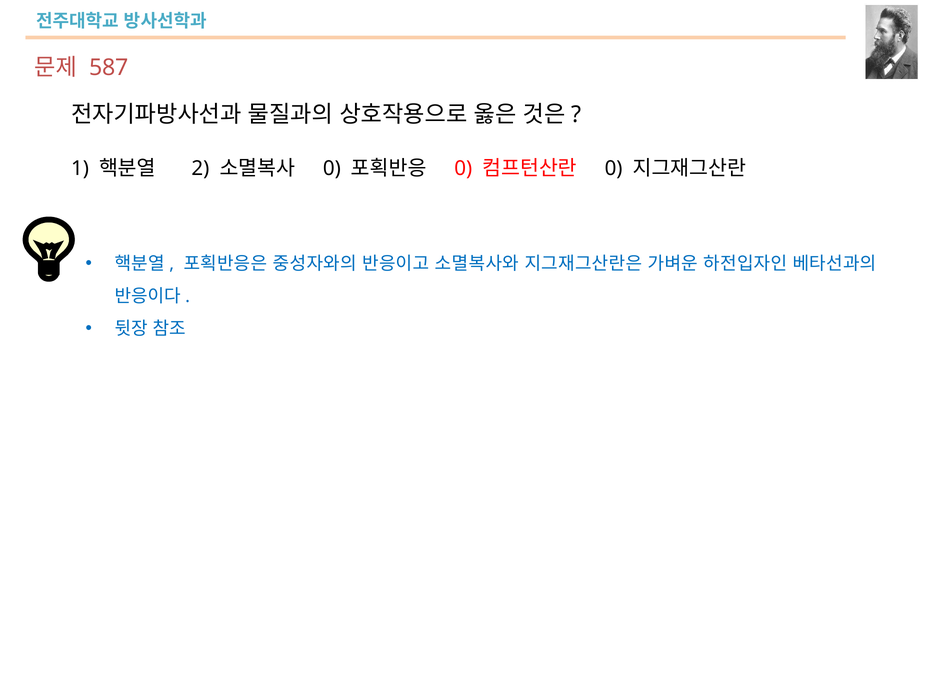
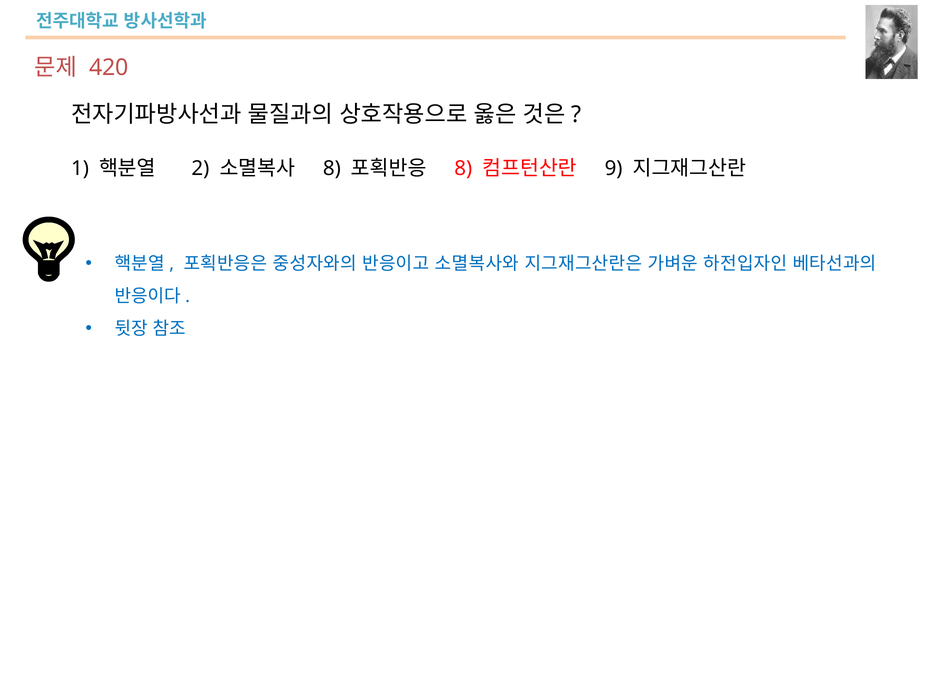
587: 587 -> 420 (109, 67)
0: 0 -> 8 (332, 168)
0: 0 -> 8 (463, 168)
0: 0 -> 9 (614, 168)
